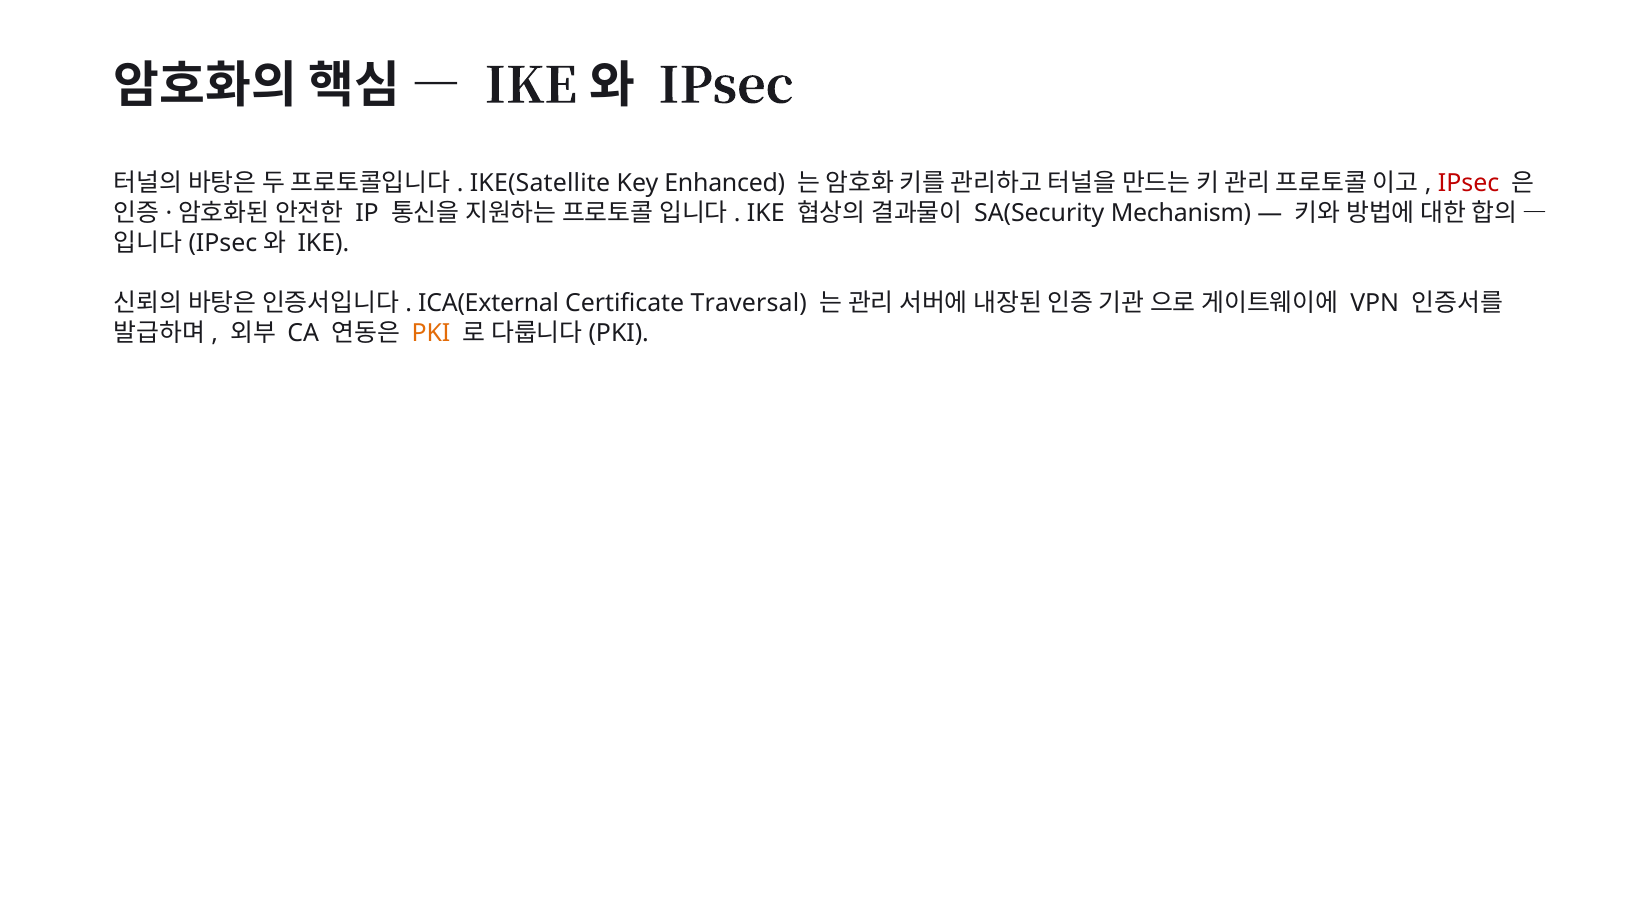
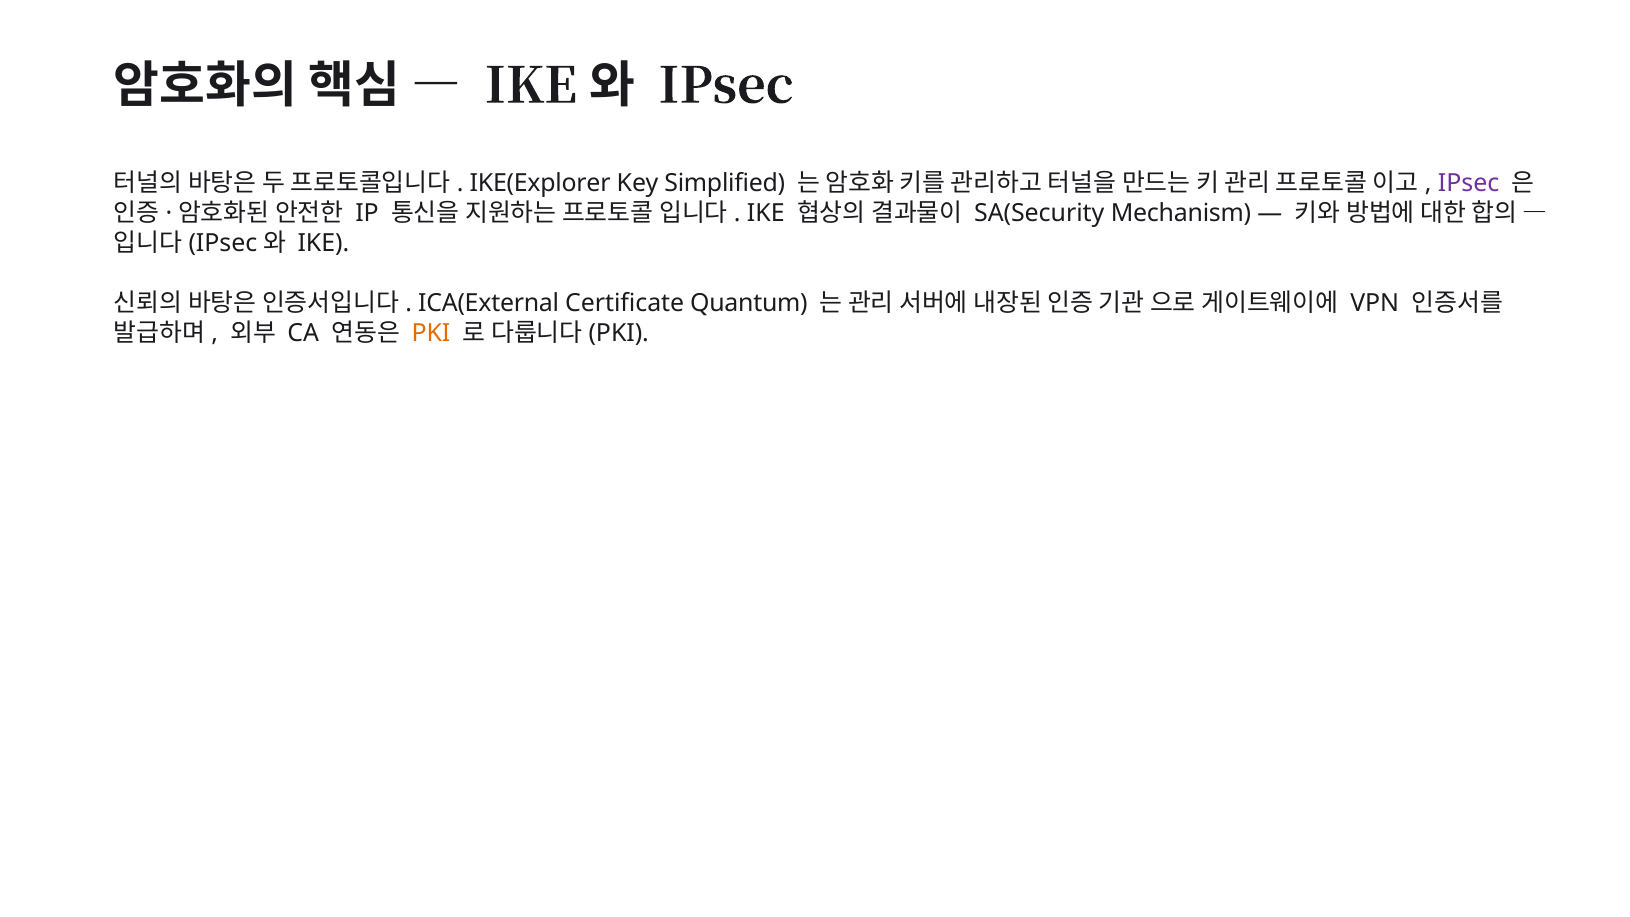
IKE(Satellite: IKE(Satellite -> IKE(Explorer (540, 184)
Enhanced: Enhanced -> Simplified (725, 184)
IPsec colour: red -> purple (1469, 184)
Traversal: Traversal -> Quantum (749, 303)
